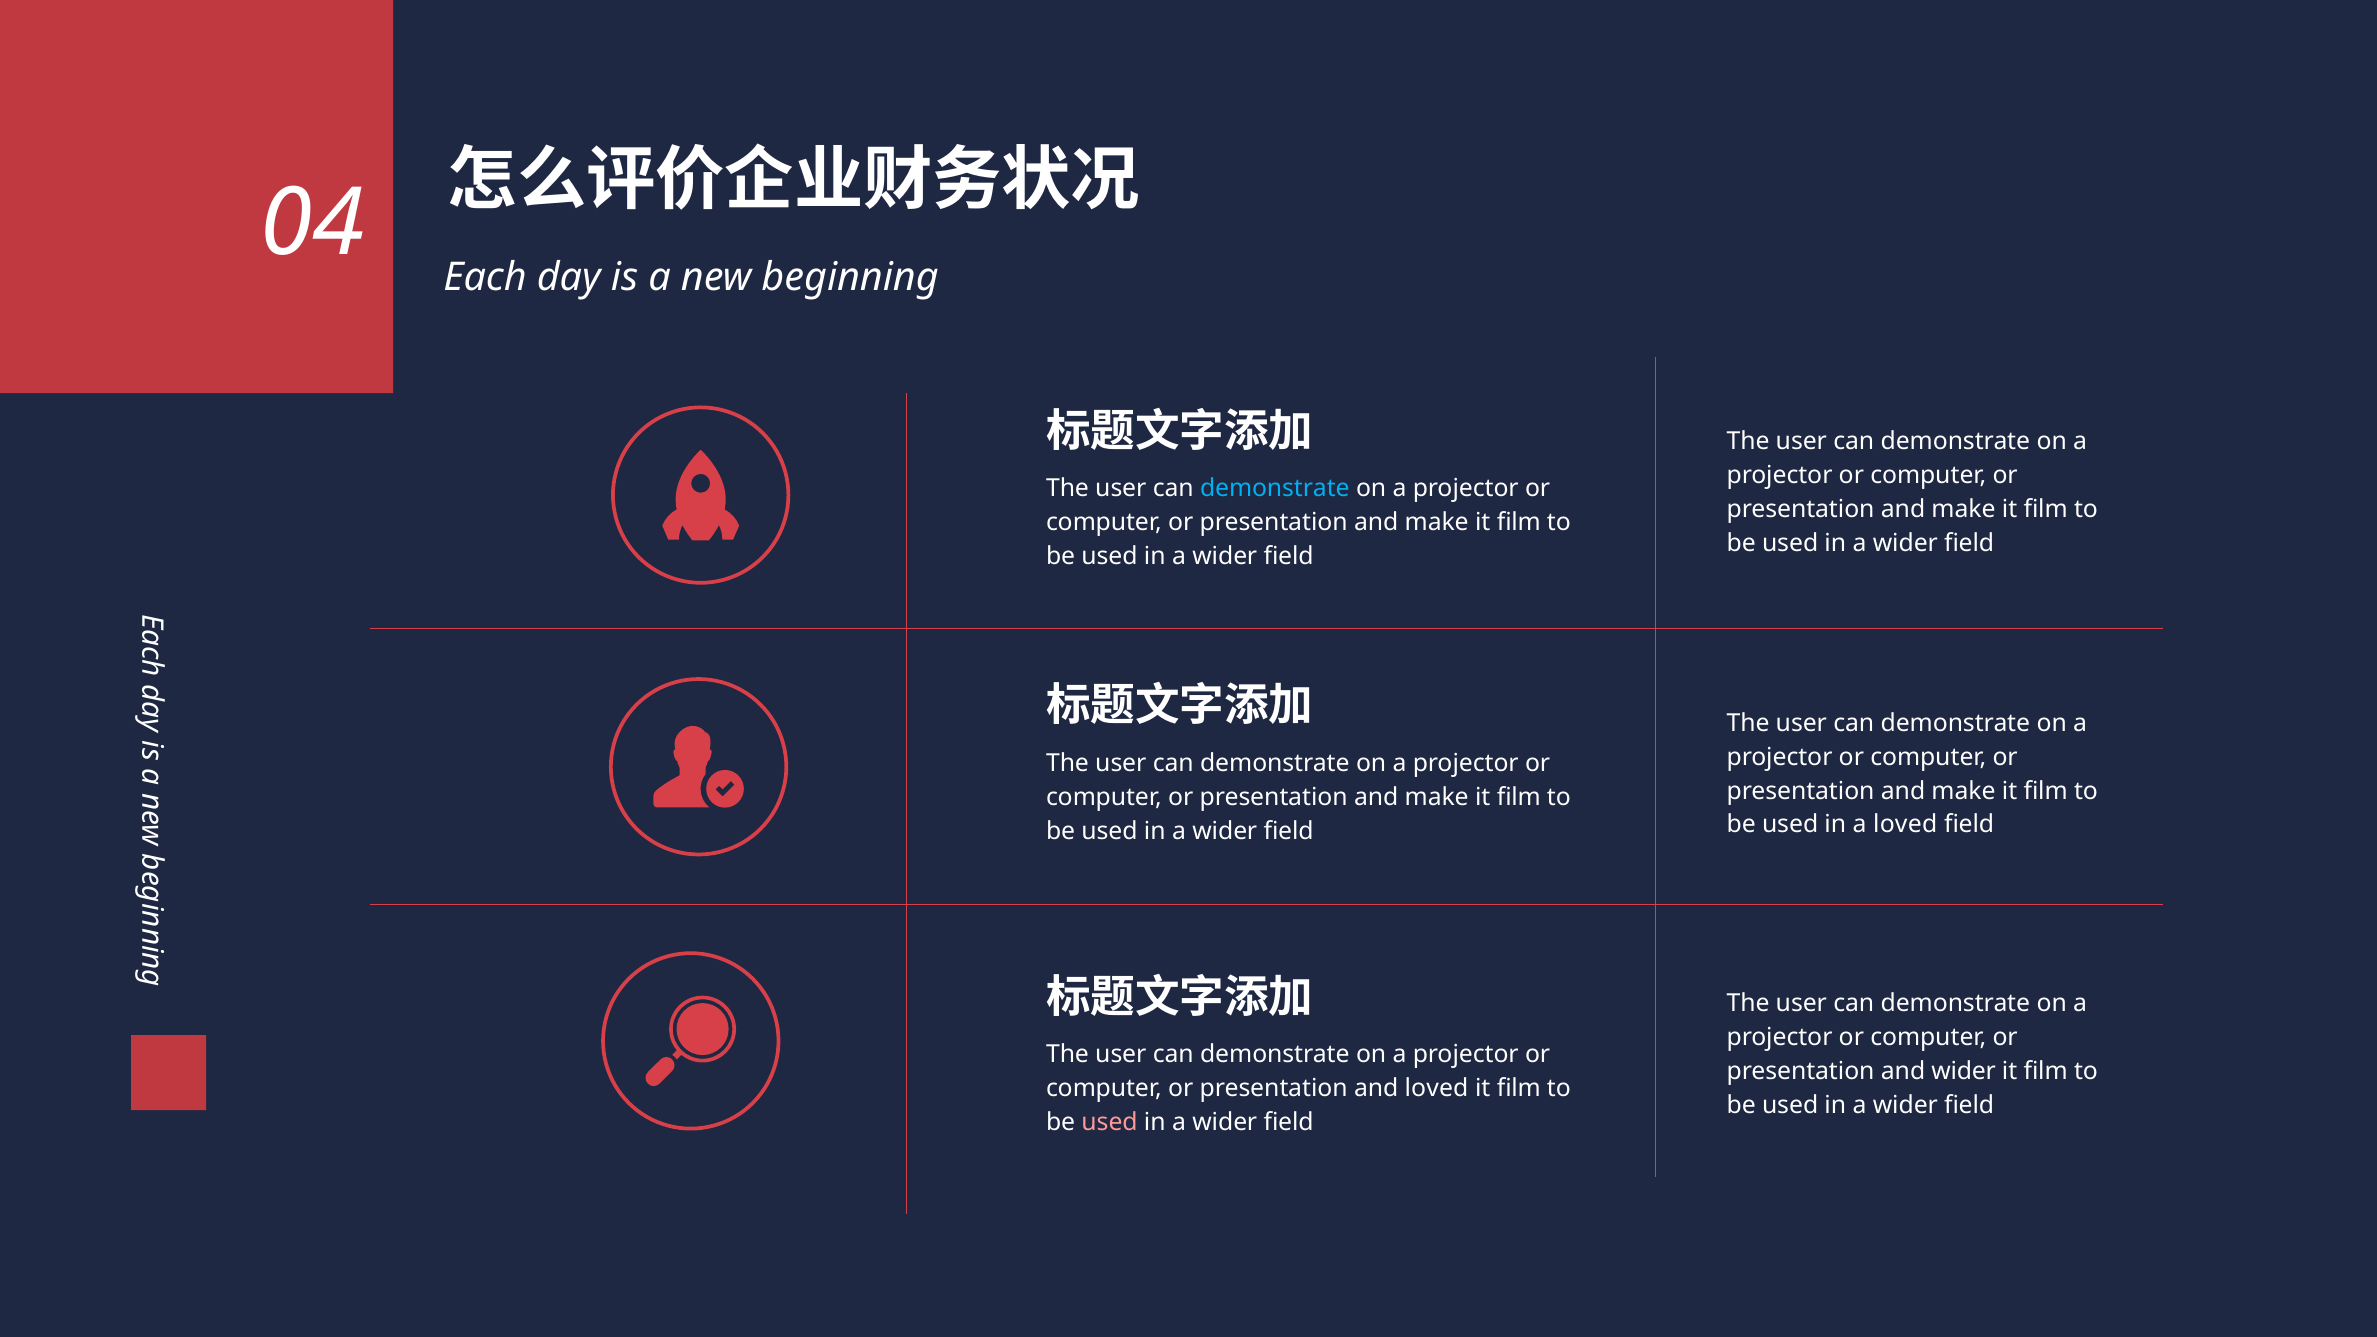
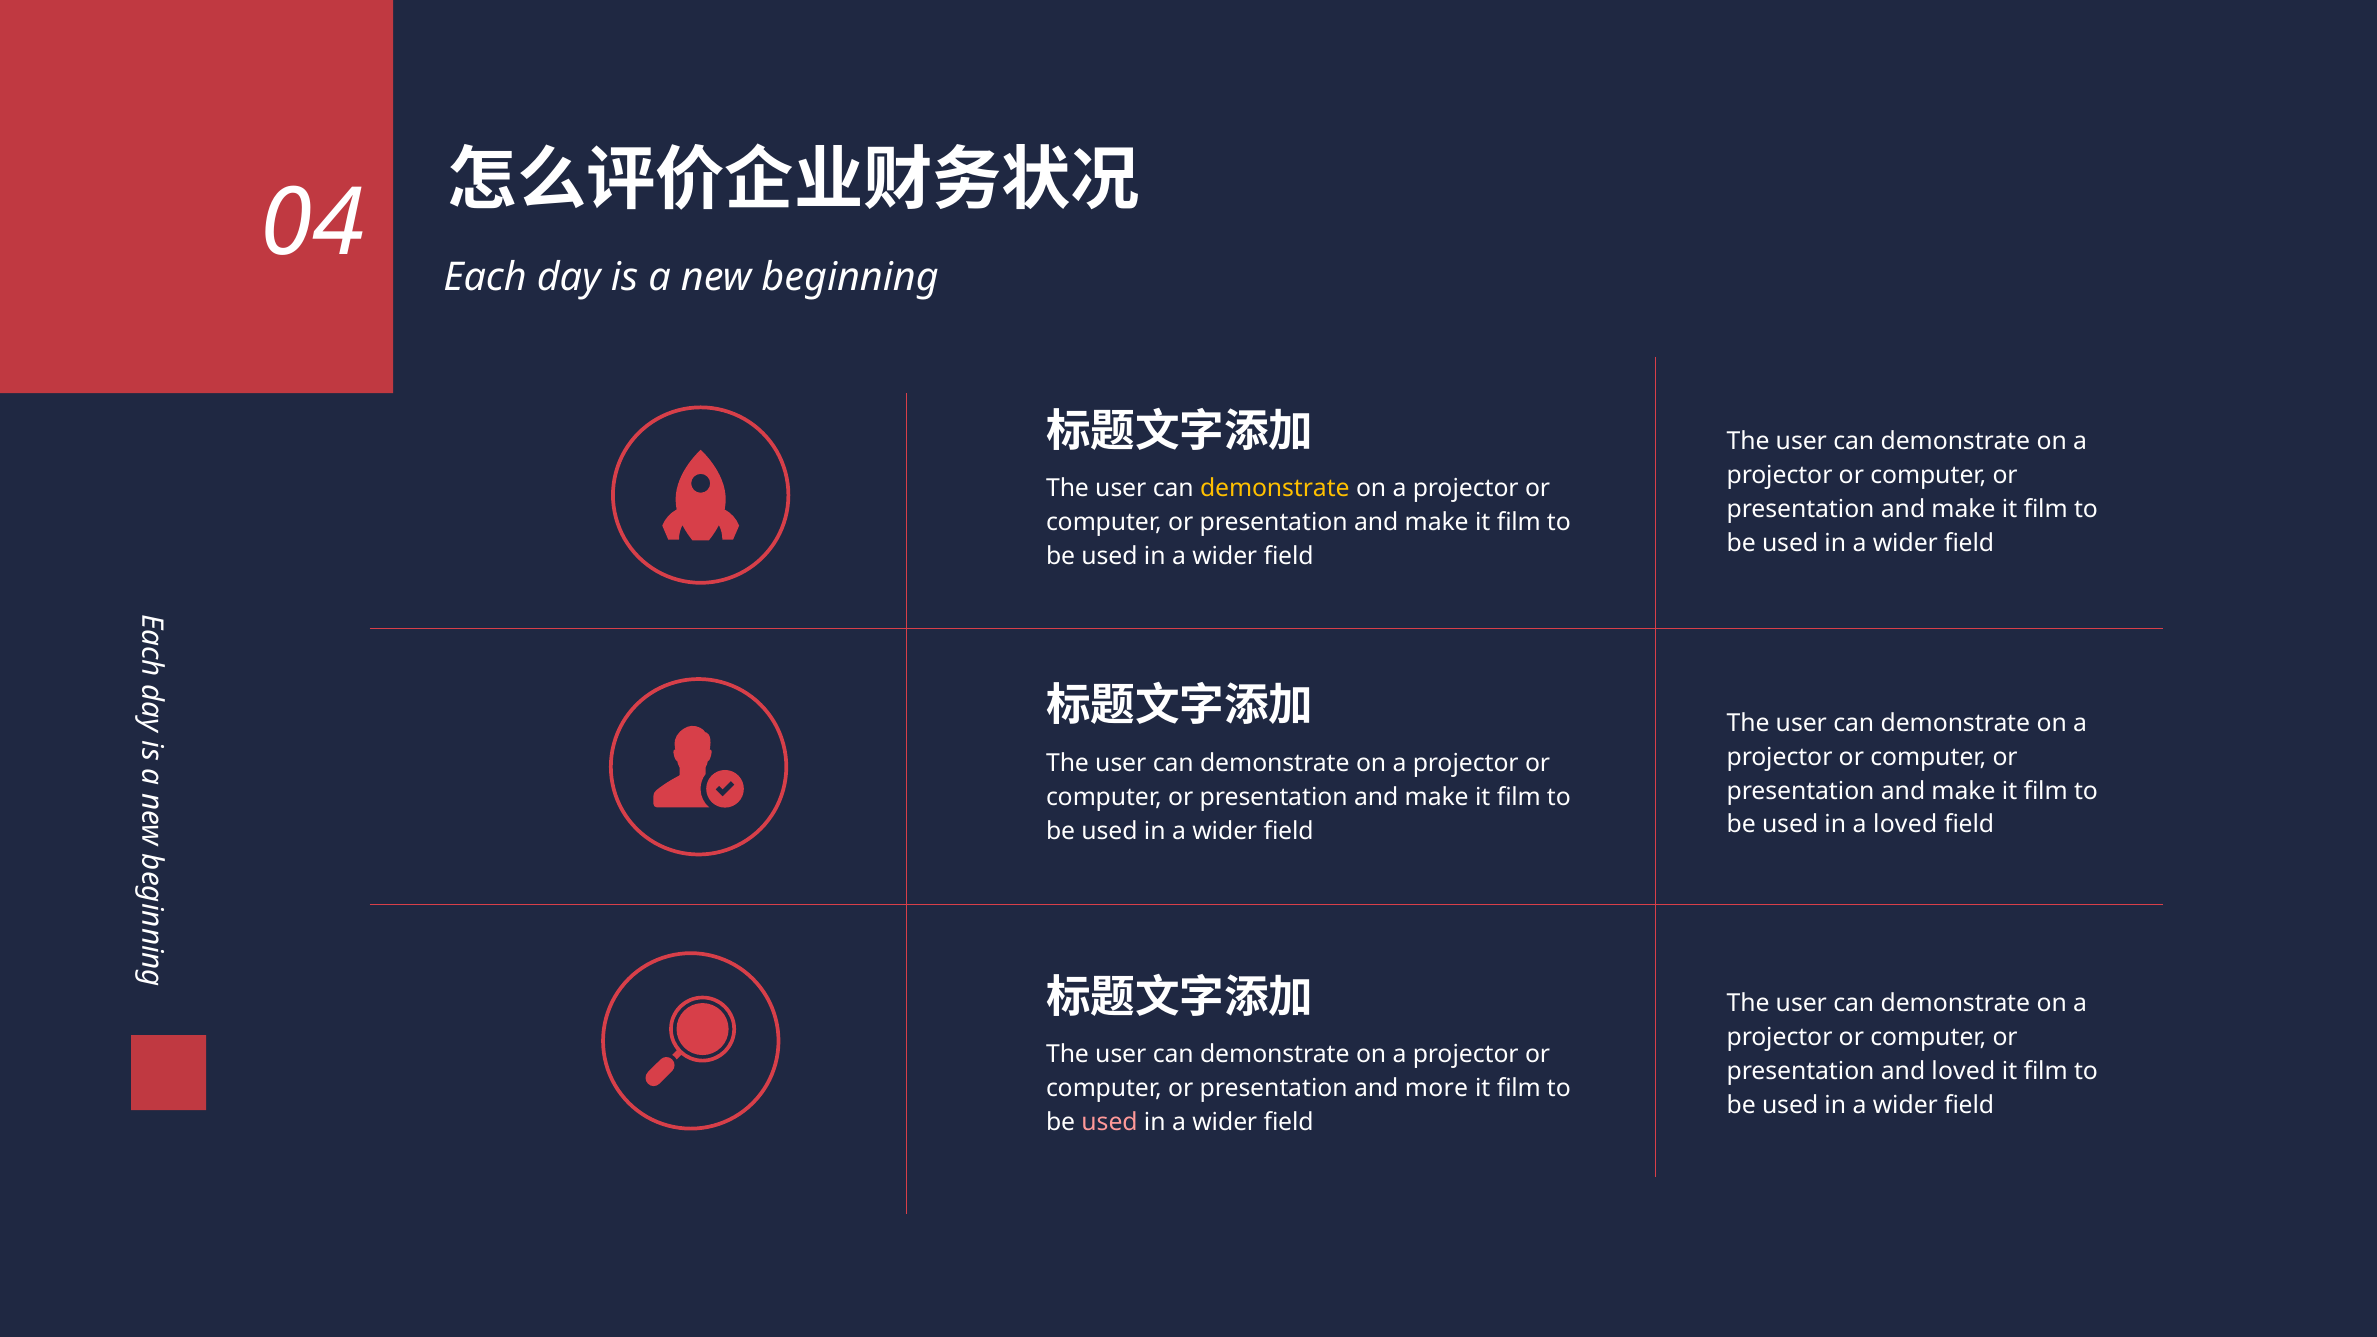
demonstrate colour: light blue -> yellow (1275, 489)
and wider: wider -> loved (1963, 1071)
and loved: loved -> more (1437, 1089)
